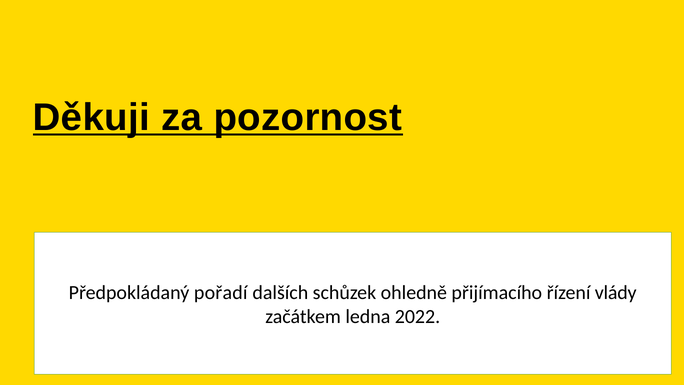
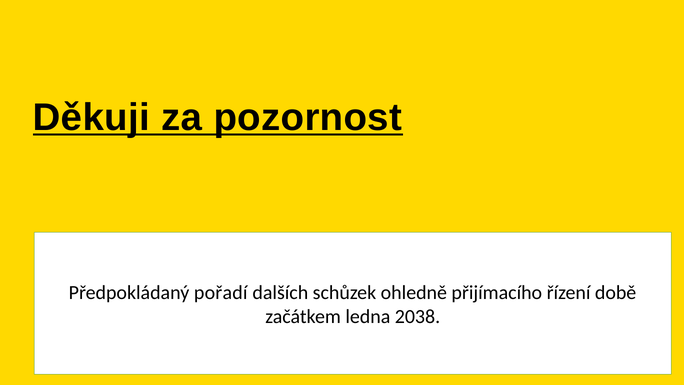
vlády: vlády -> době (616, 292)
2022: 2022 -> 2038 (417, 316)
